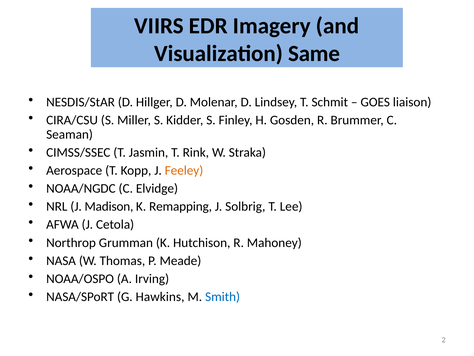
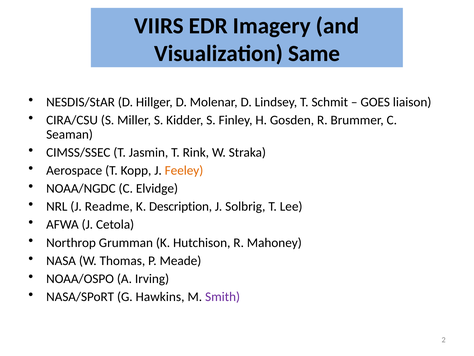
Madison: Madison -> Readme (109, 206)
Remapping: Remapping -> Description (181, 206)
Smith colour: blue -> purple (223, 296)
